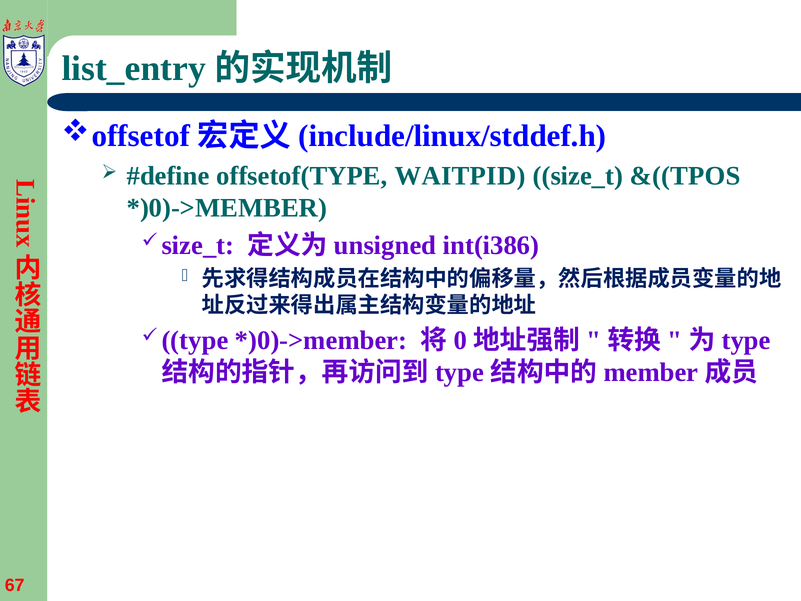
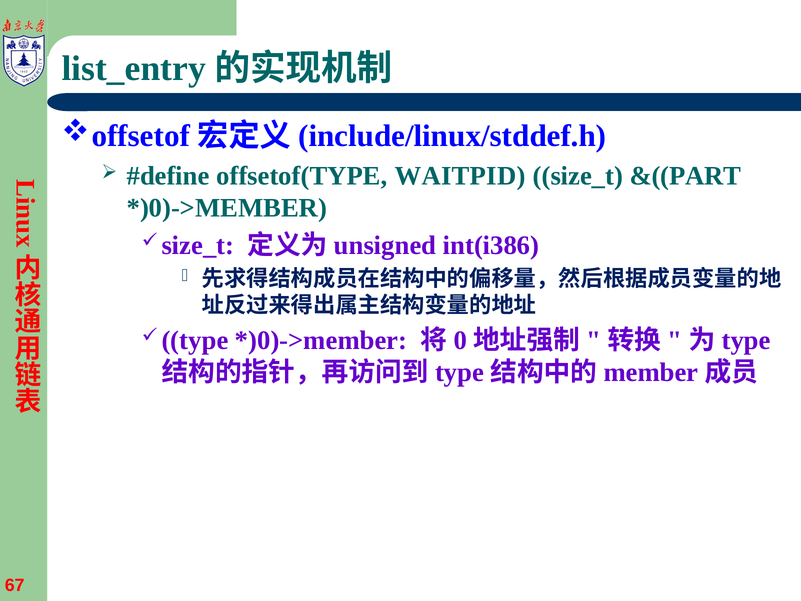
&((TPOS: &((TPOS -> &((PART (685, 176)
